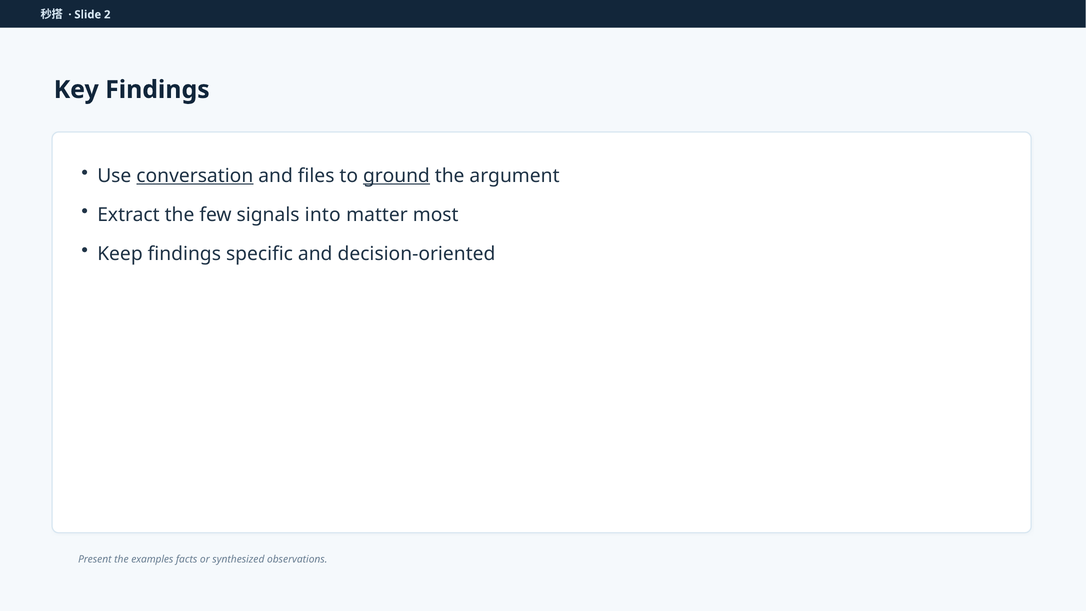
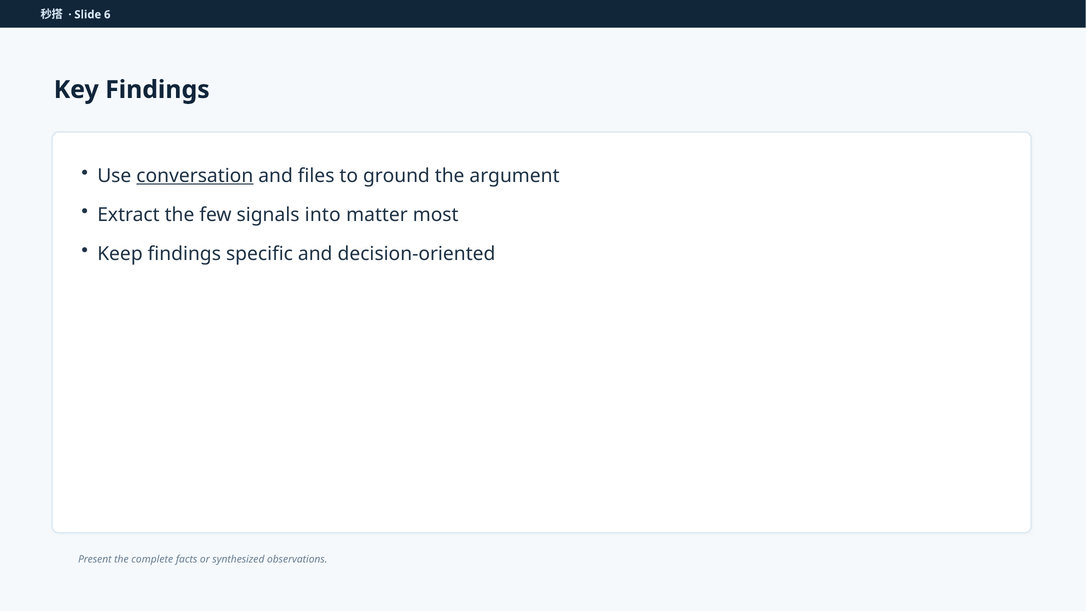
2: 2 -> 6 (107, 15)
ground underline: present -> none (396, 176)
examples: examples -> complete (152, 559)
